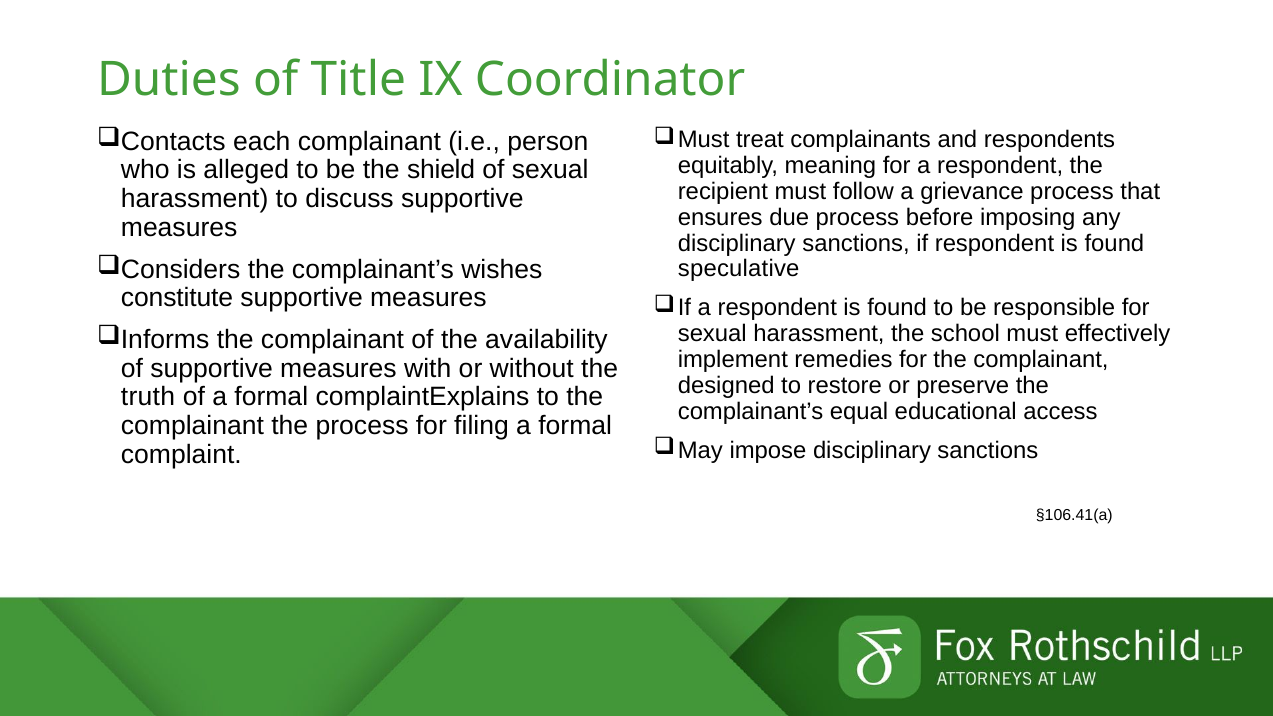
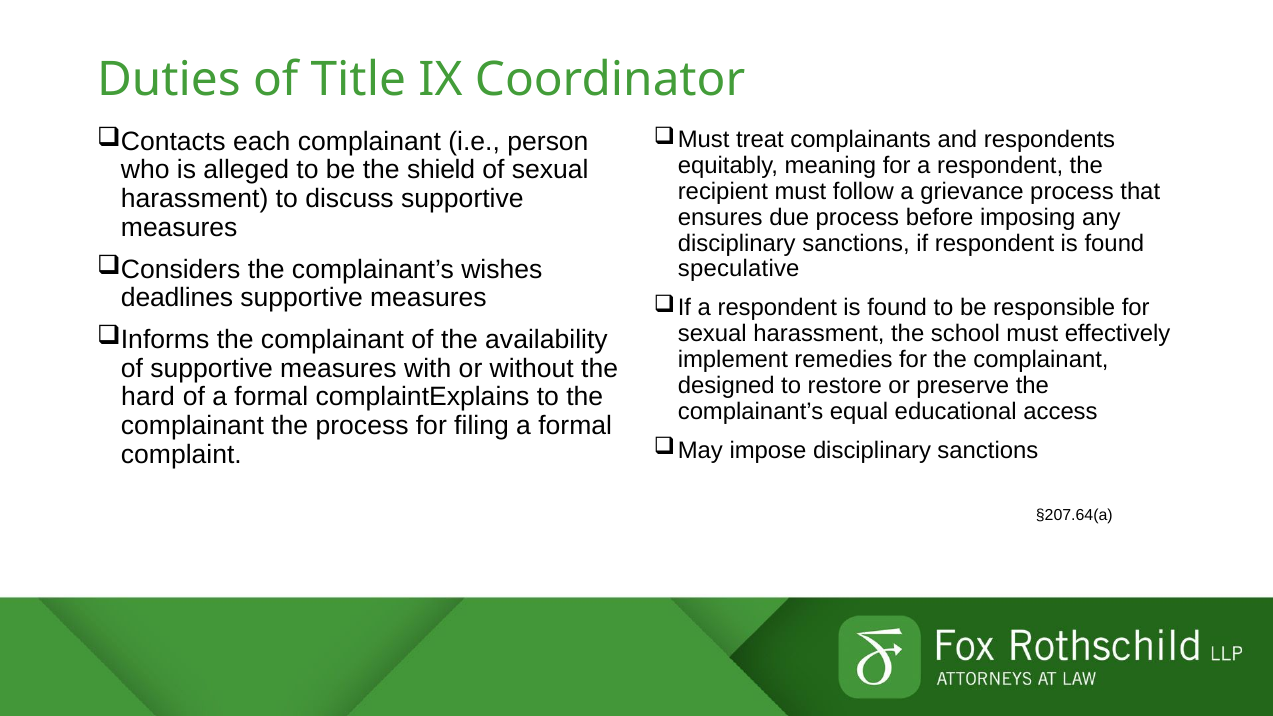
constitute: constitute -> deadlines (177, 298)
truth: truth -> hard (148, 397)
§106.41(a: §106.41(a -> §207.64(a (1074, 516)
